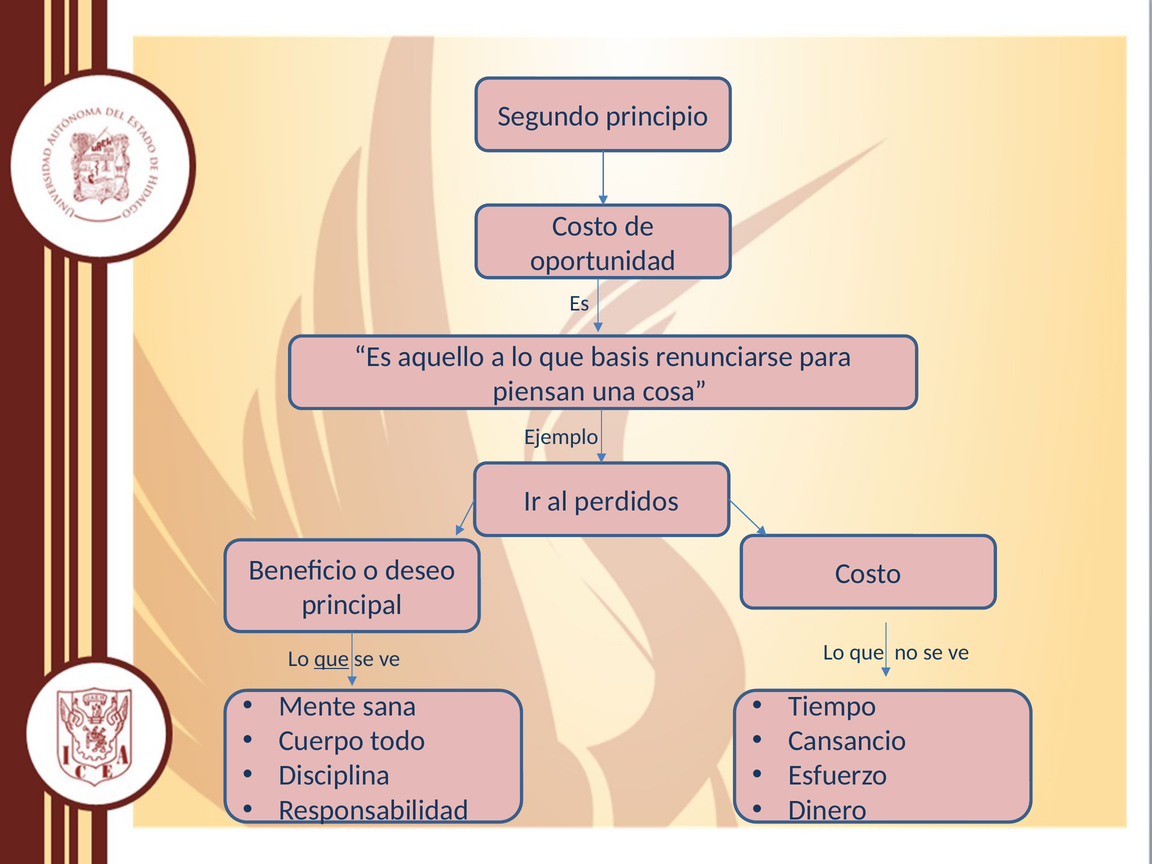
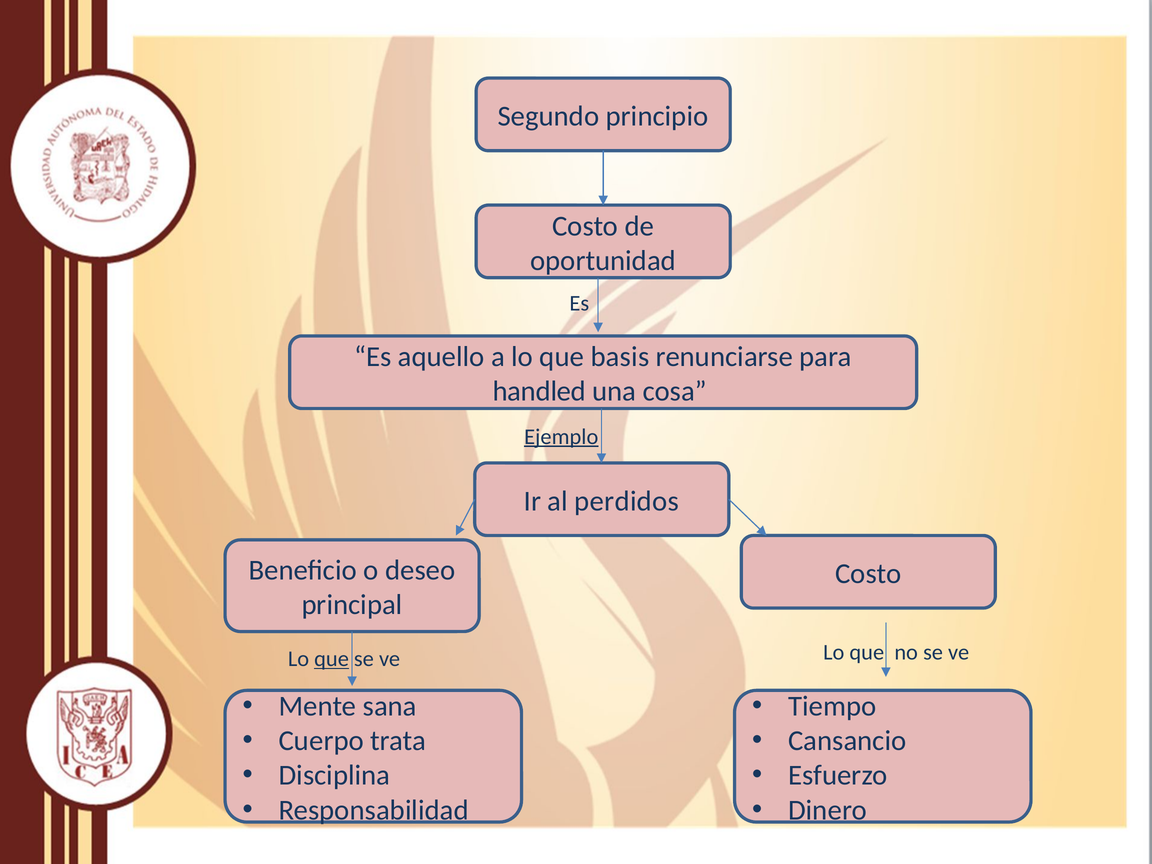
piensan: piensan -> handled (539, 391)
Ejemplo underline: none -> present (561, 437)
todo: todo -> trata (398, 741)
